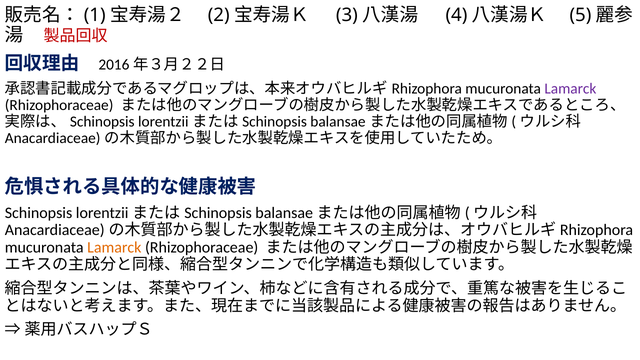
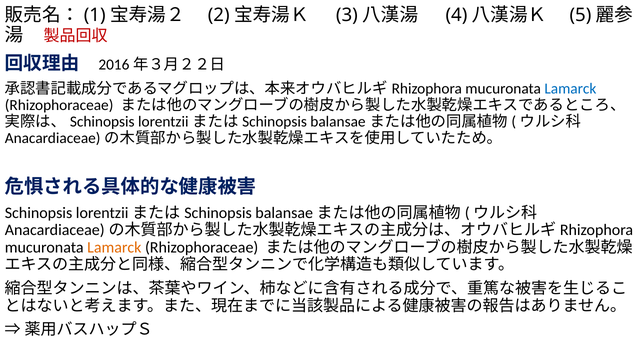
Lamarck colour: purple -> blue (570, 89)
